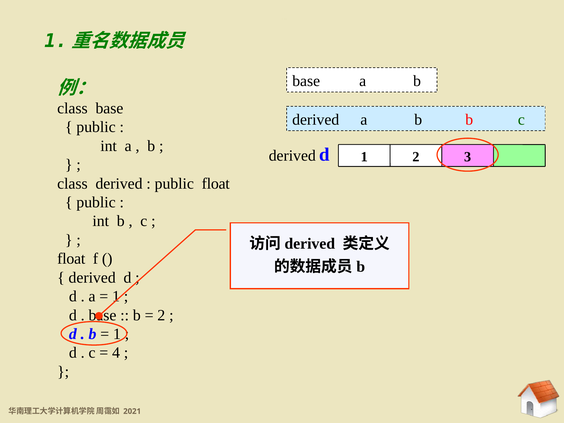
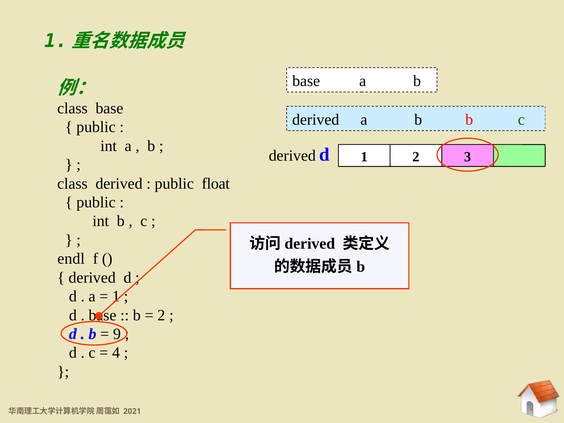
float: float -> endl (71, 259)
1: 1 -> 9 (117, 334)
